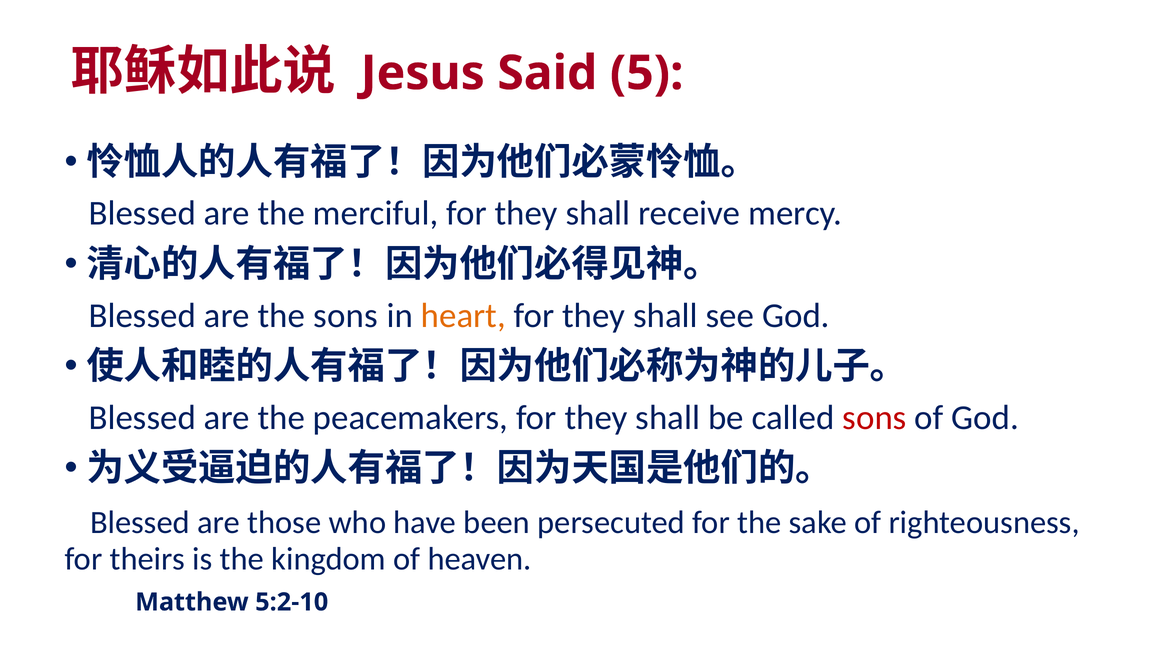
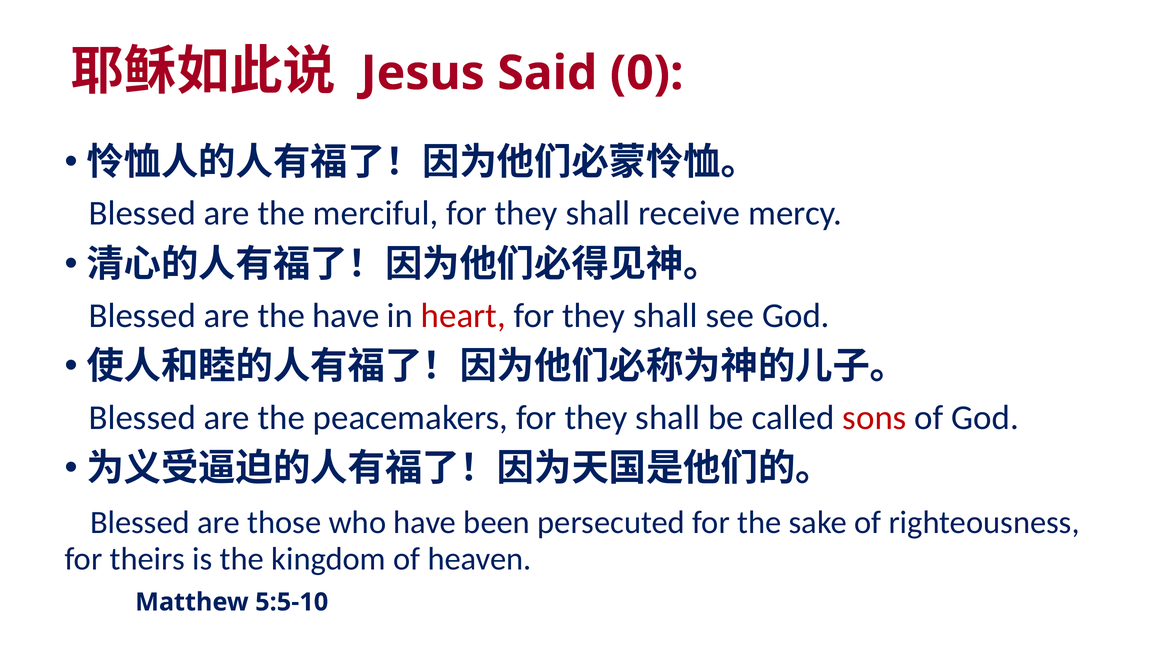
5: 5 -> 0 (647, 73)
the sons: sons -> have (346, 316)
heart colour: orange -> red (463, 316)
5:2-10: 5:2-10 -> 5:5-10 (292, 602)
